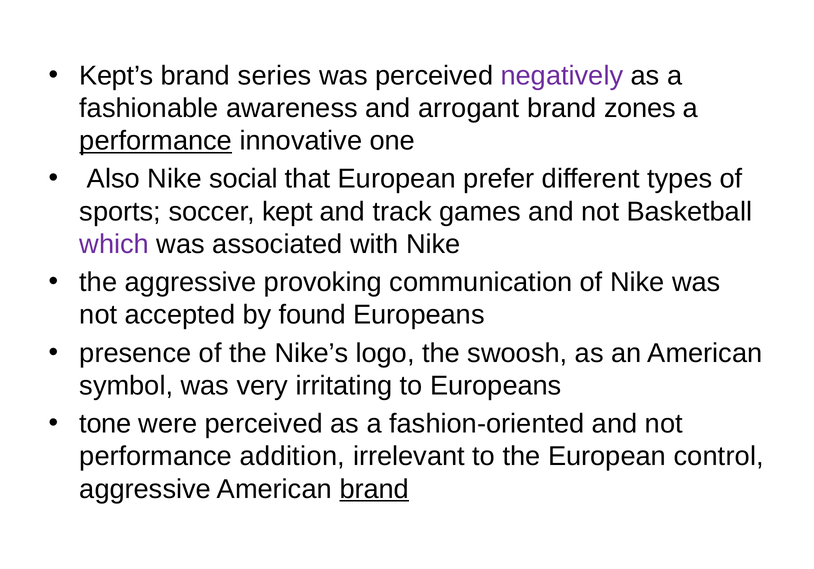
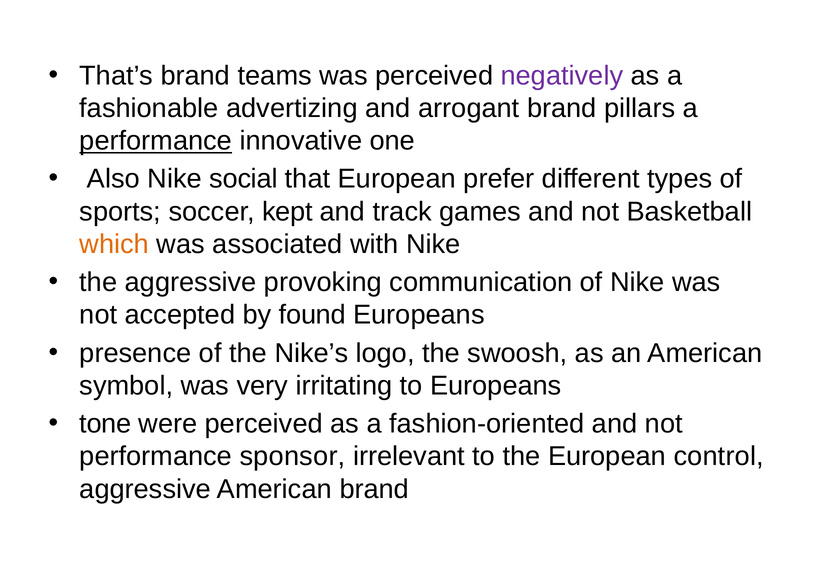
Kept’s: Kept’s -> That’s (116, 76)
series: series -> teams (275, 76)
awareness: awareness -> advertizing (292, 108)
zones: zones -> pillars (640, 108)
which colour: purple -> orange (114, 244)
addition: addition -> sponsor (292, 456)
brand underline: present -> none (374, 489)
